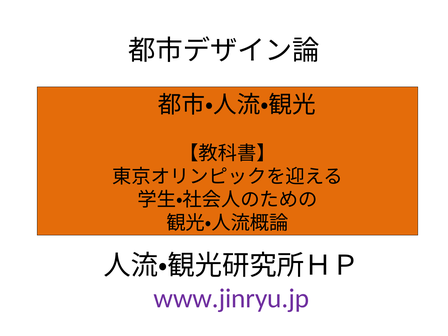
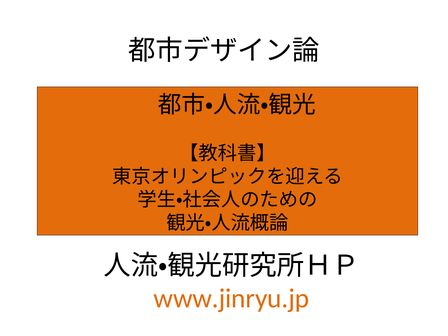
www.jinryu.jp colour: purple -> orange (231, 299)
